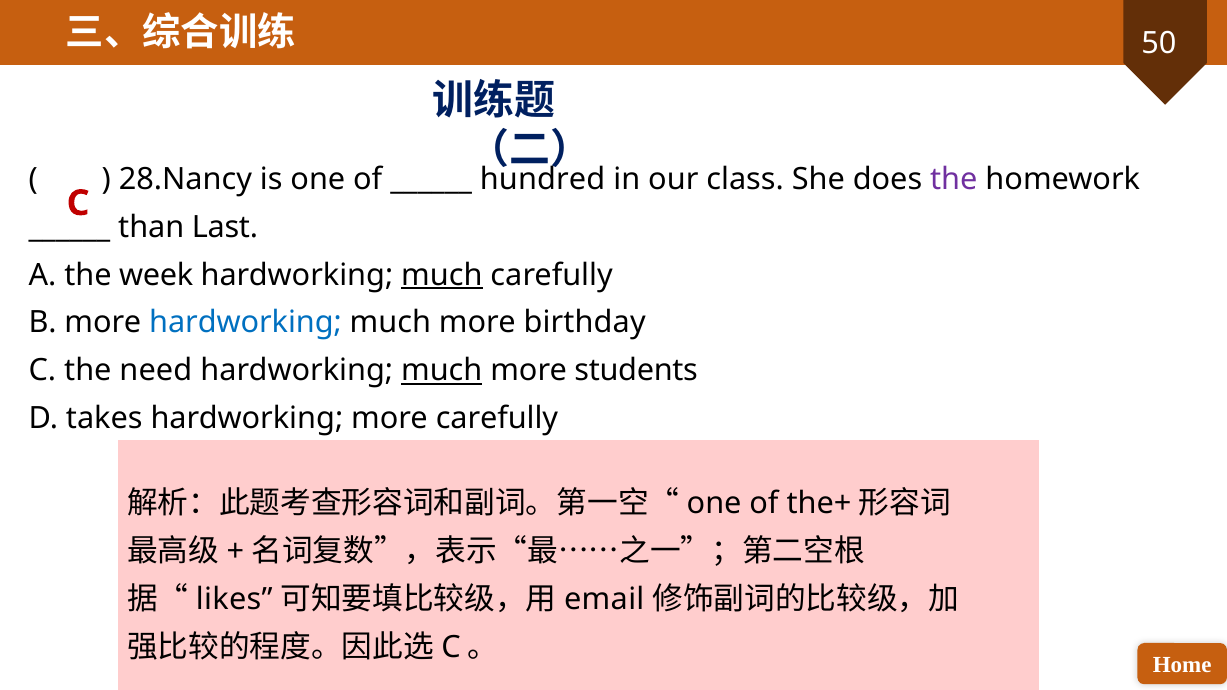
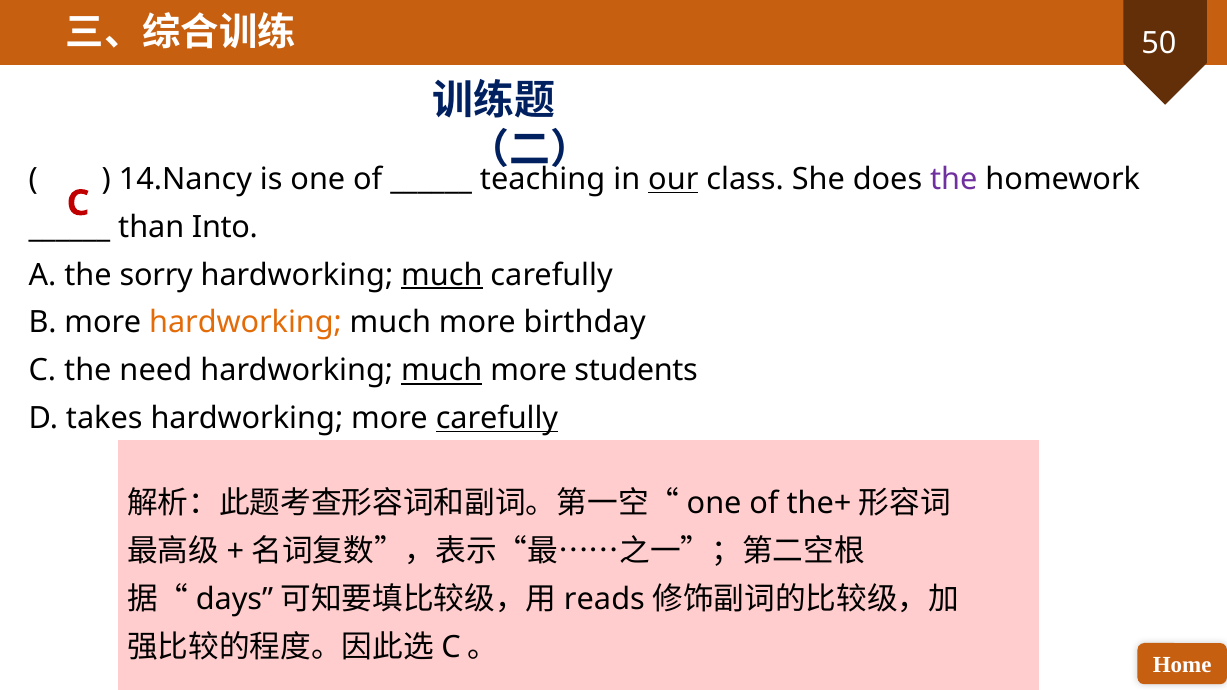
28.Nancy: 28.Nancy -> 14.Nancy (185, 179)
hundred: hundred -> teaching (543, 179)
our underline: none -> present (673, 179)
Last: Last -> Into (225, 227)
week: week -> sorry (156, 275)
hardworking colour: blue -> orange (245, 323)
carefully underline: none -> present (497, 418)
likes: likes -> days (234, 599)
email: email -> reads (604, 599)
